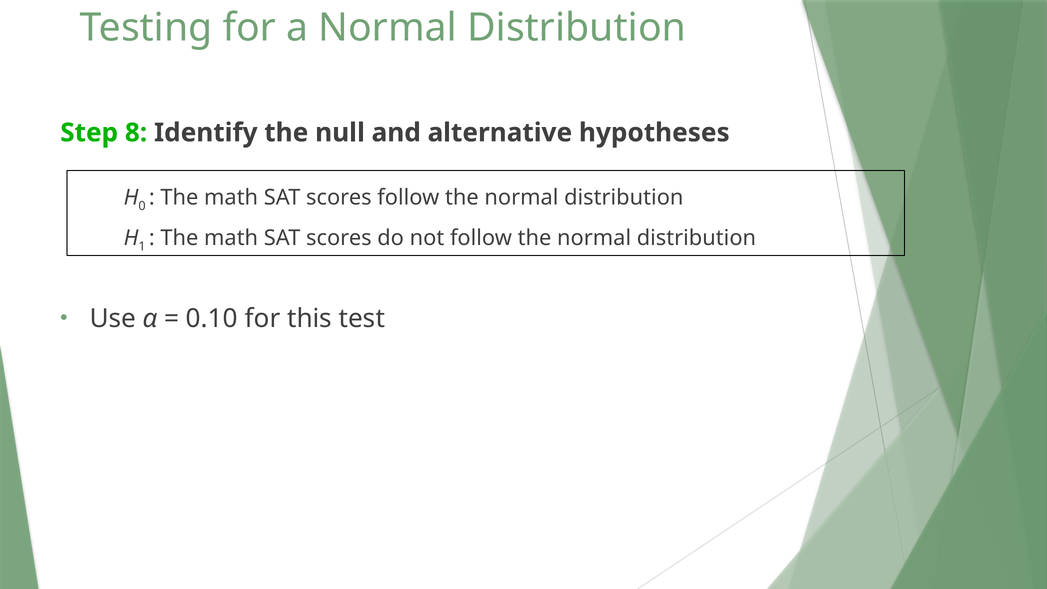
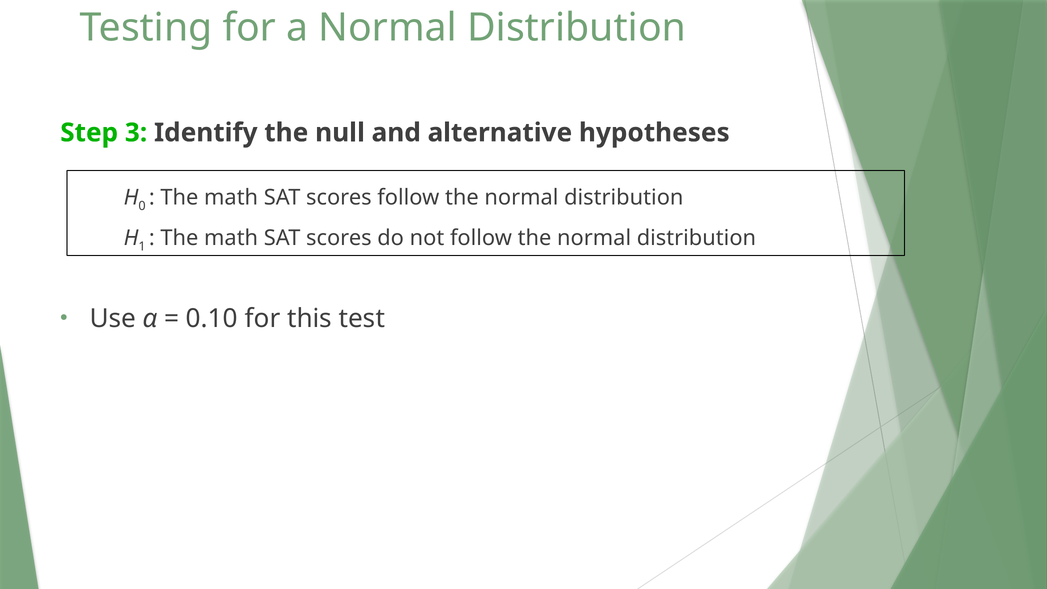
8: 8 -> 3 (136, 133)
